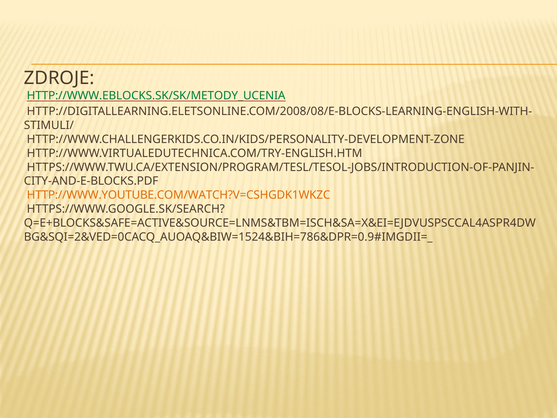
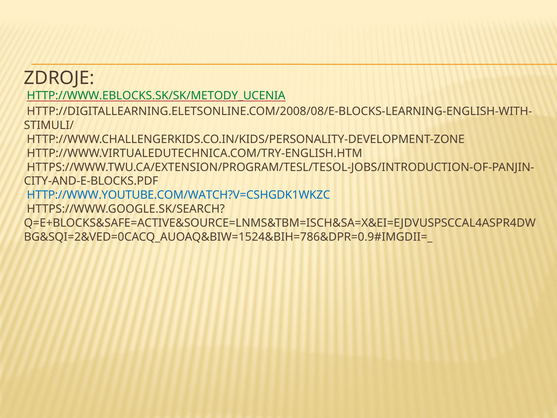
HTTP://WWW.YOUTUBE.COM/WATCH?V=CSHGDK1WKZC colour: orange -> blue (179, 195)
